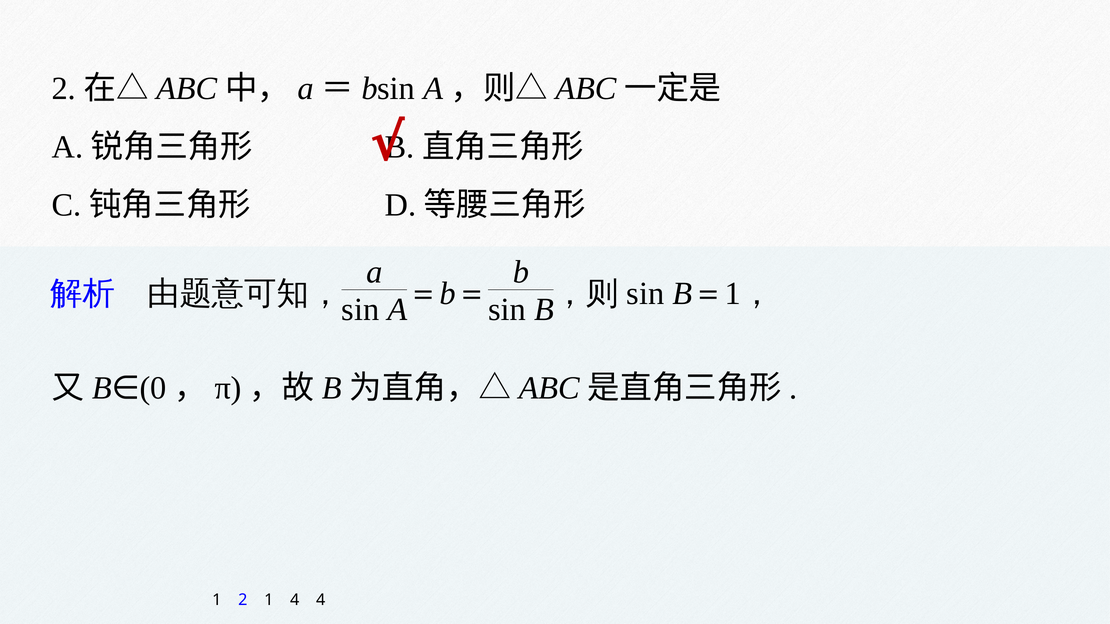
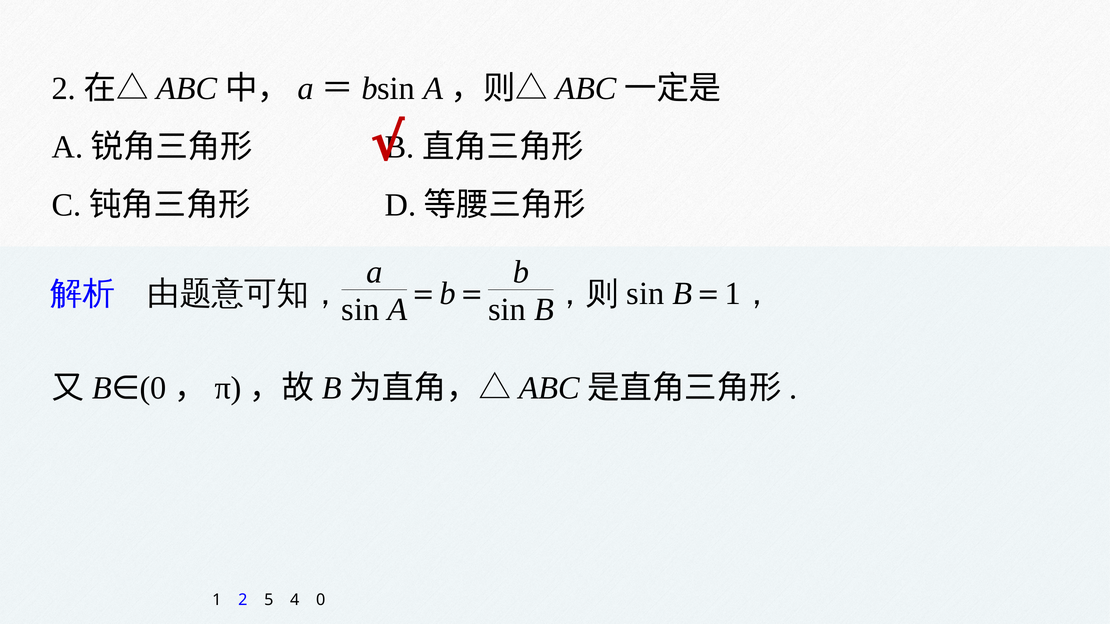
2 1: 1 -> 5 (269, 600)
4 4: 4 -> 0 (321, 600)
